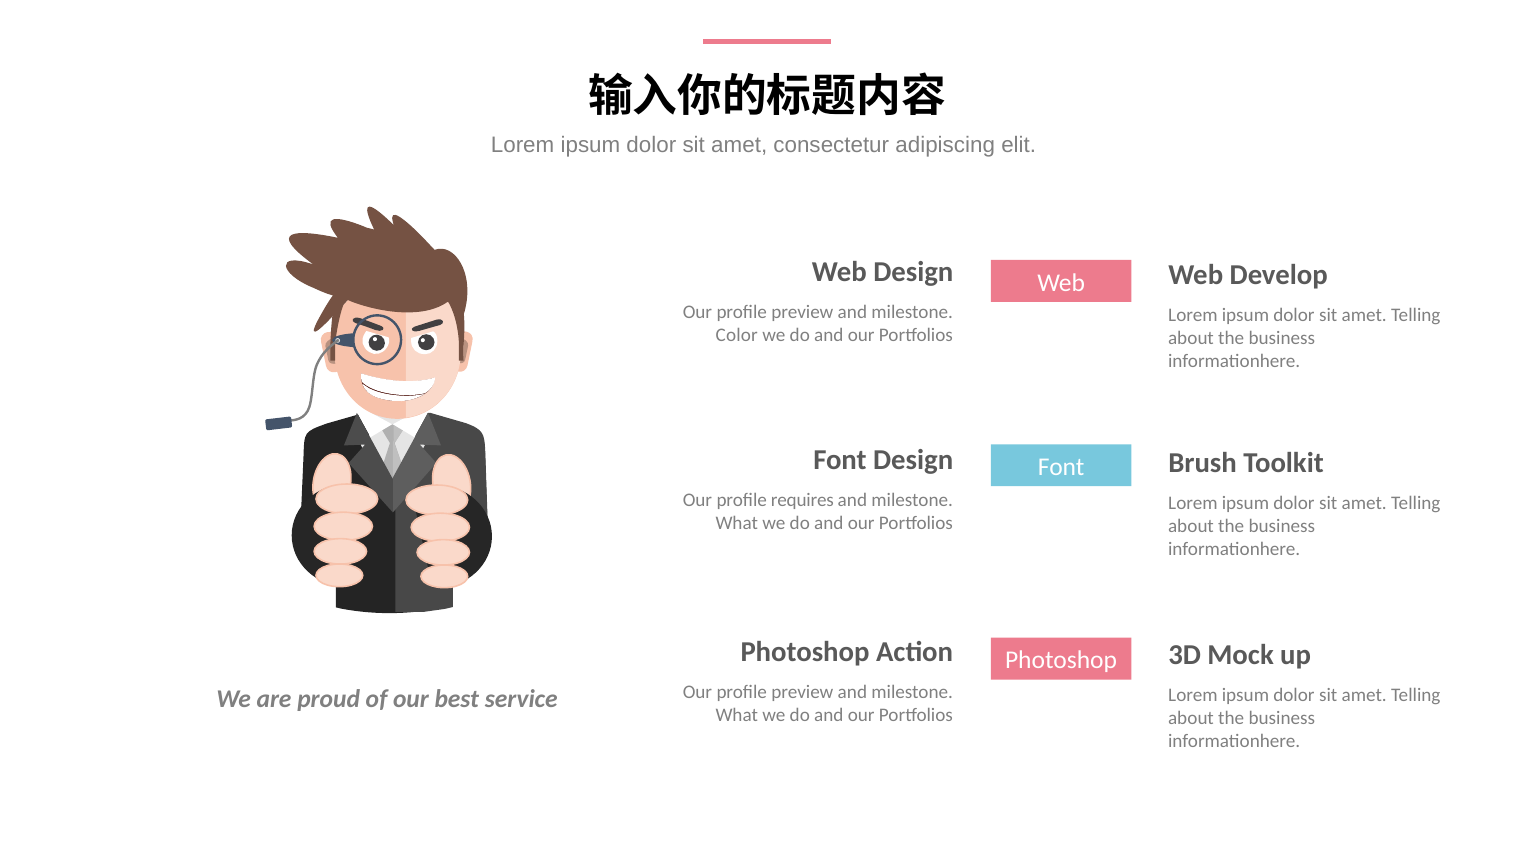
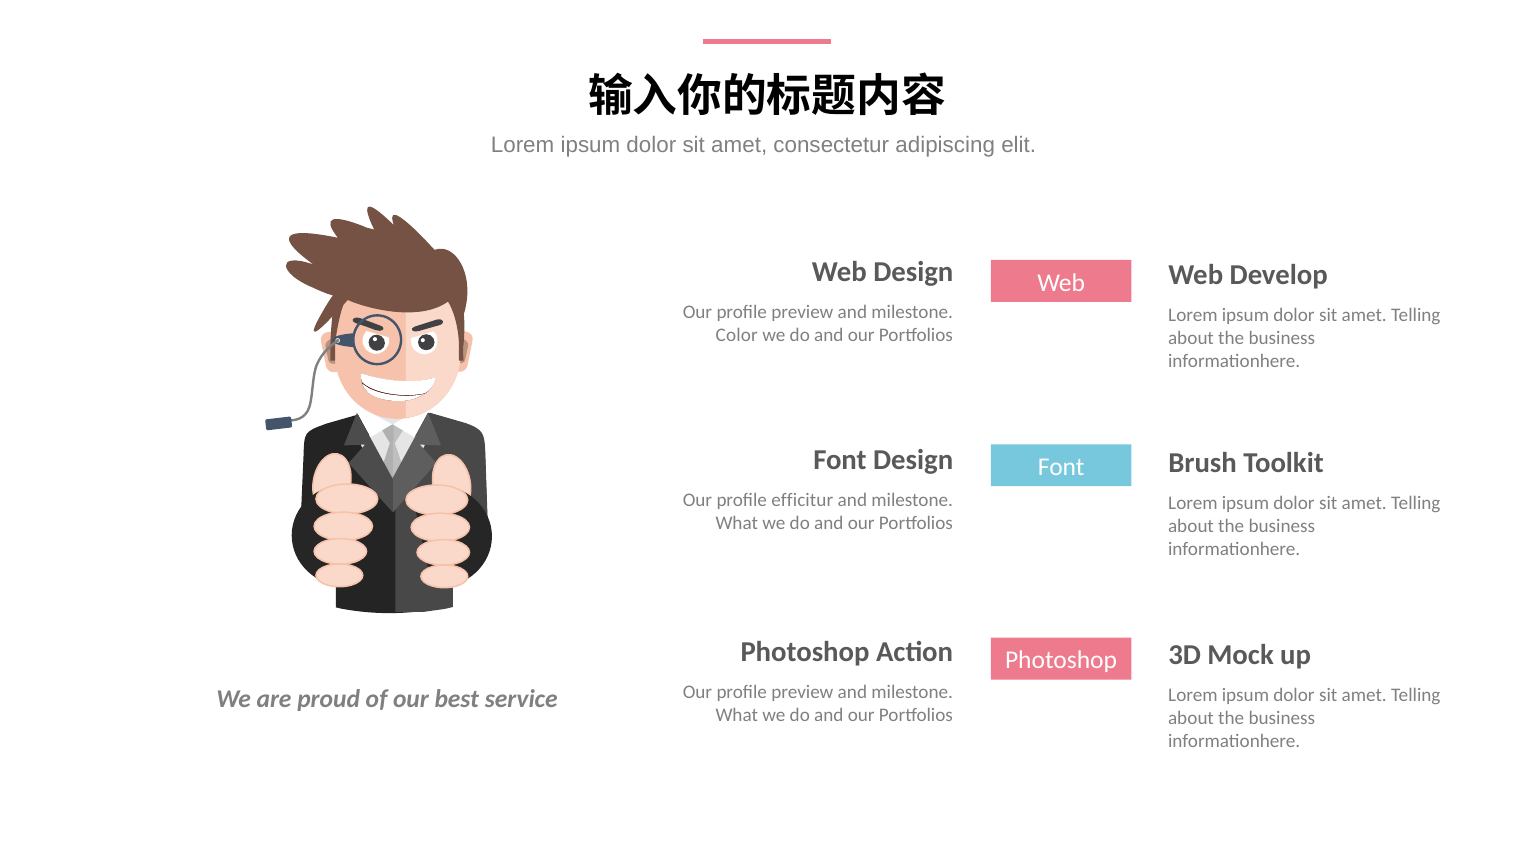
requires: requires -> efficitur (802, 500)
